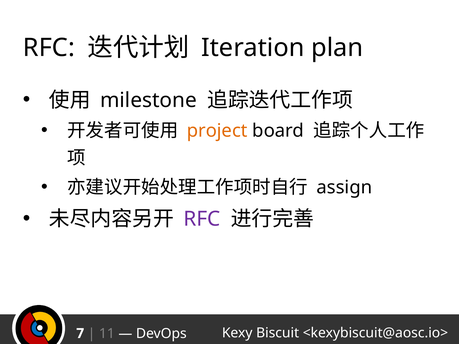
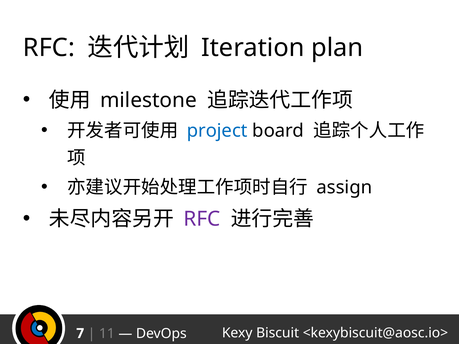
project colour: orange -> blue (217, 131)
